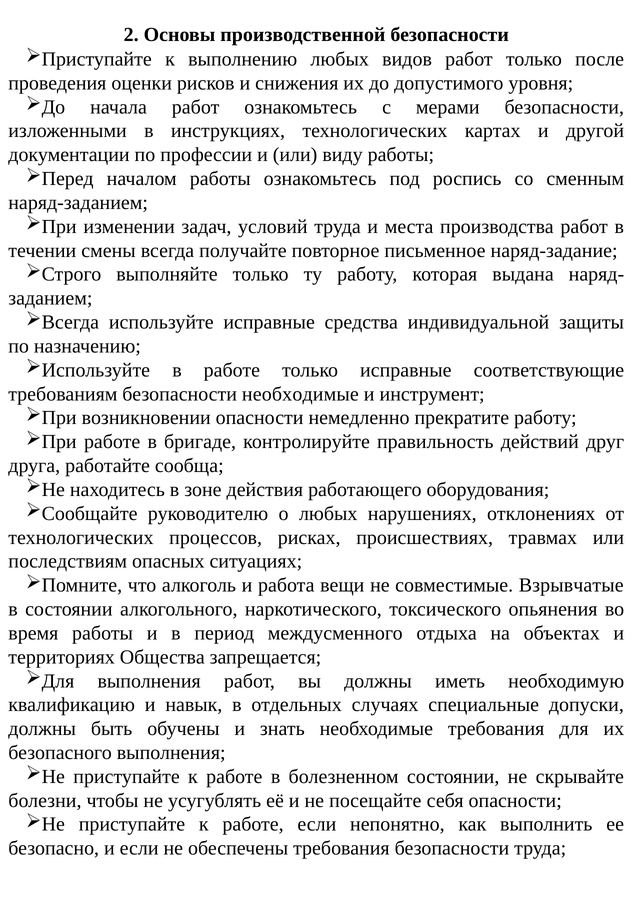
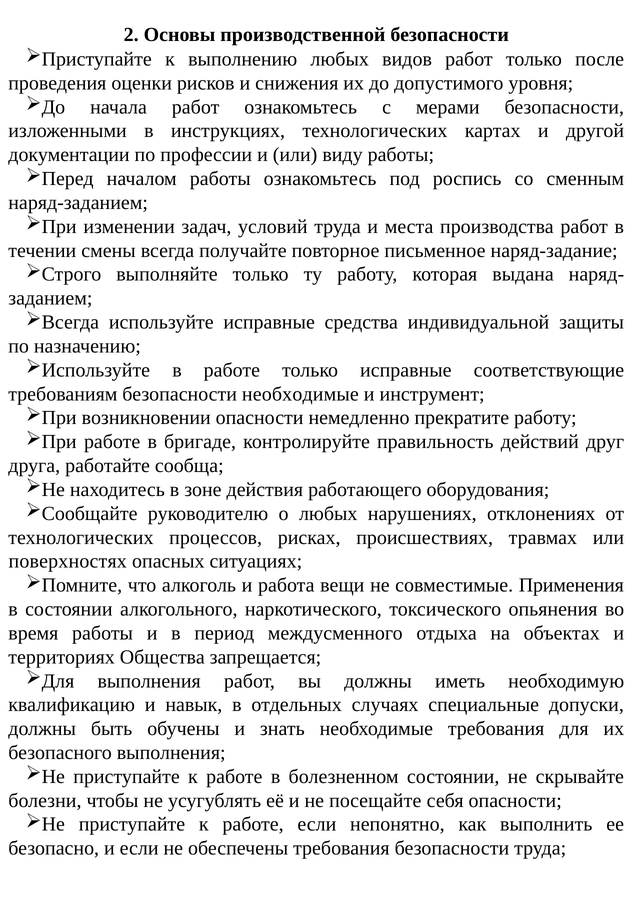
последствиям: последствиям -> поверхностях (68, 562)
Взрывчатые: Взрывчатые -> Применения (571, 585)
